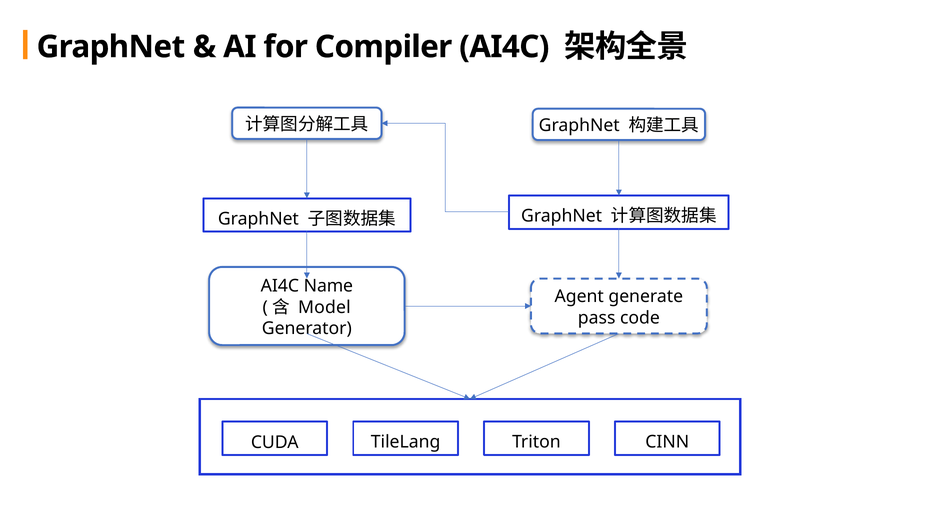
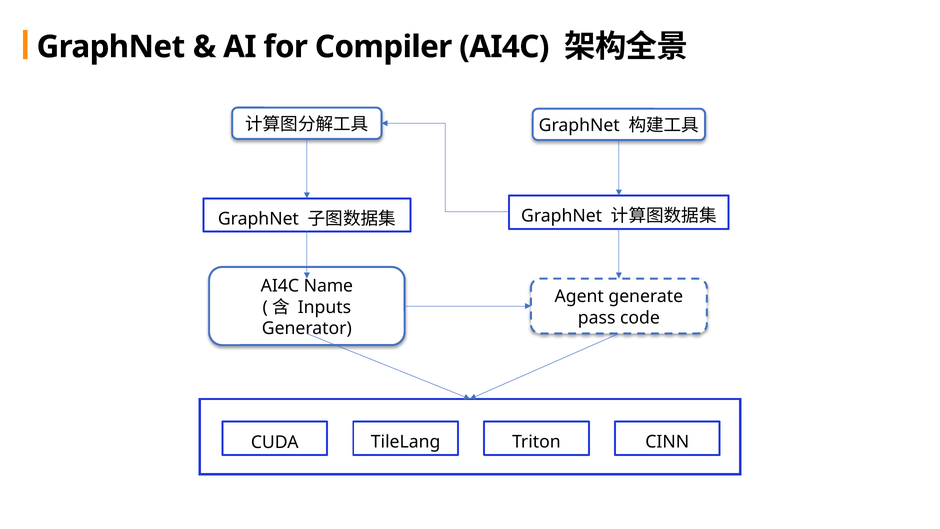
Model: Model -> Inputs (324, 307)
